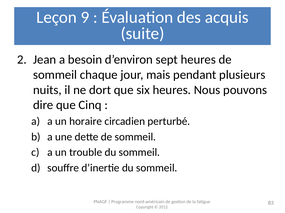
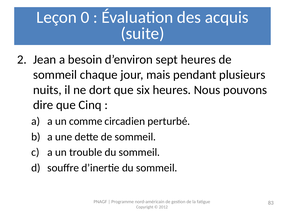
9: 9 -> 0 (85, 17)
horaire: horaire -> comme (86, 122)
